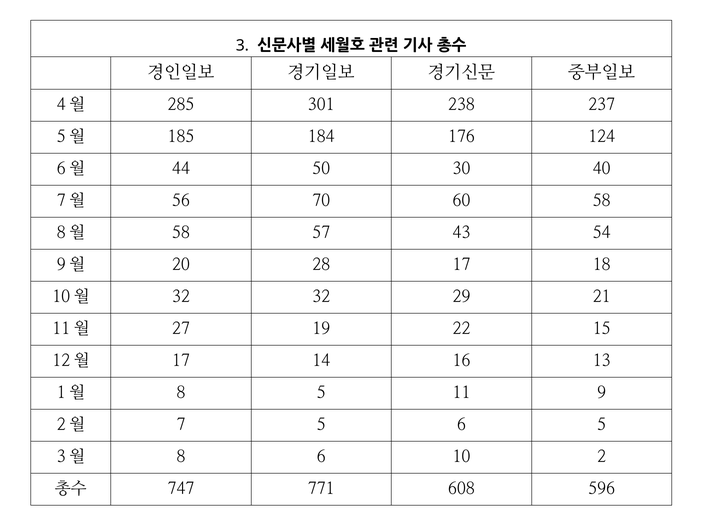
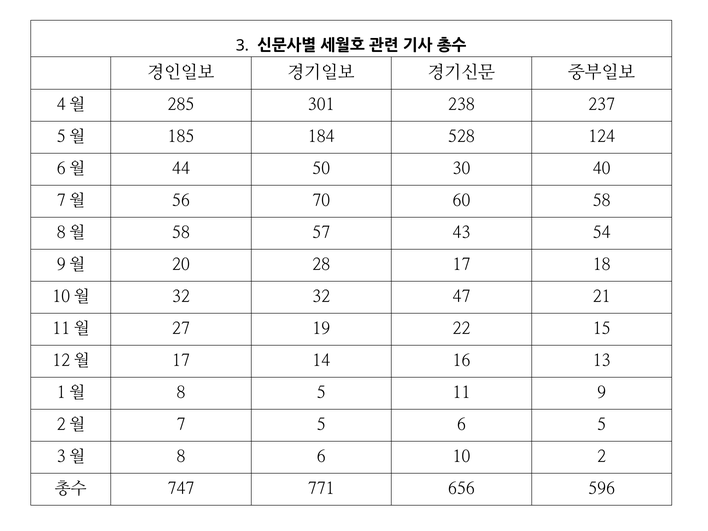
176: 176 -> 528 (461, 137)
29: 29 -> 47 (461, 297)
608: 608 -> 656 (461, 489)
